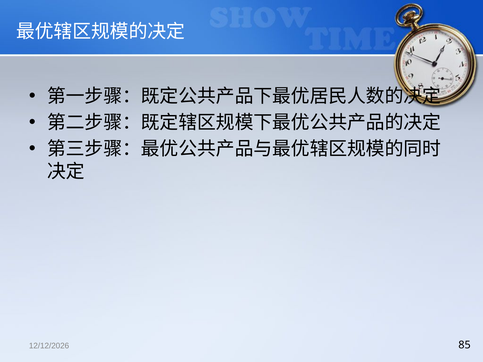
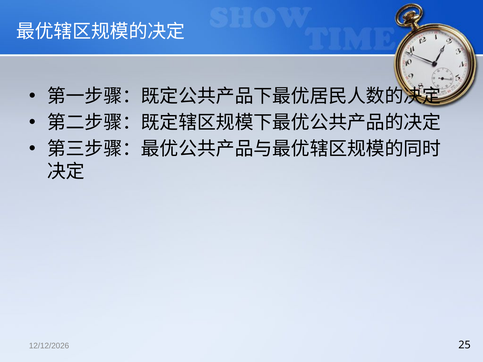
85: 85 -> 25 (465, 345)
